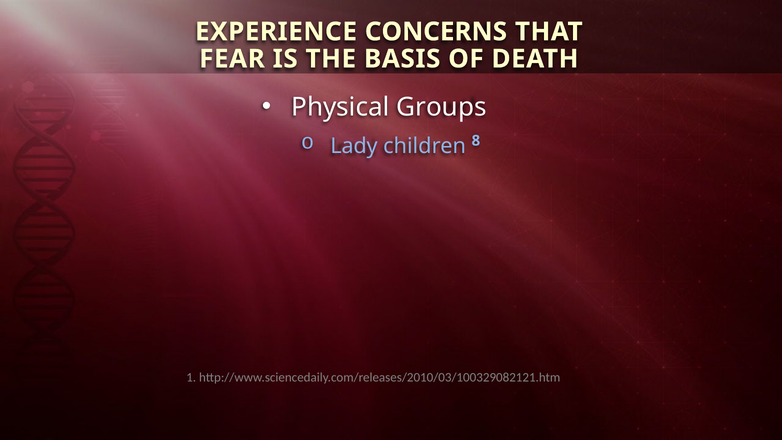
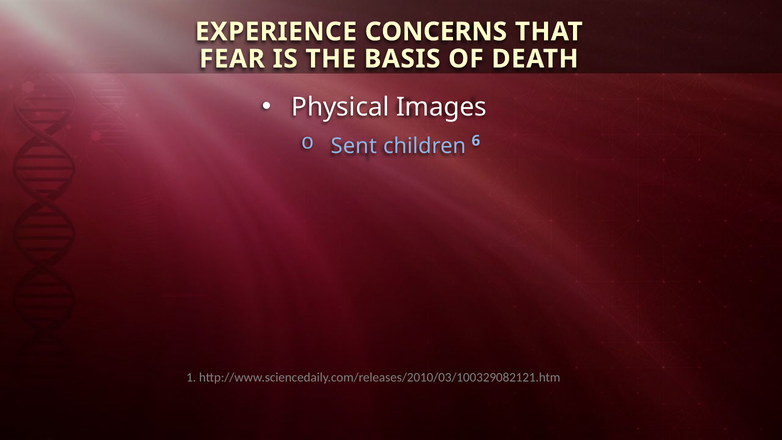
Groups: Groups -> Images (441, 107)
Lady: Lady -> Sent (354, 146)
8: 8 -> 6 (476, 141)
